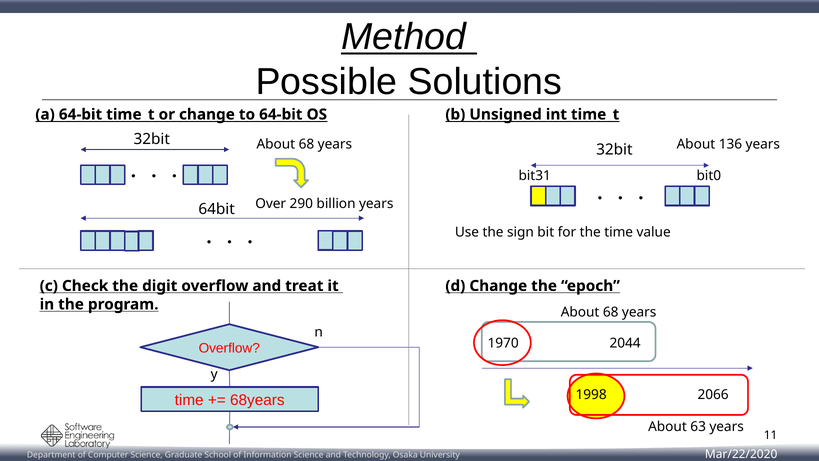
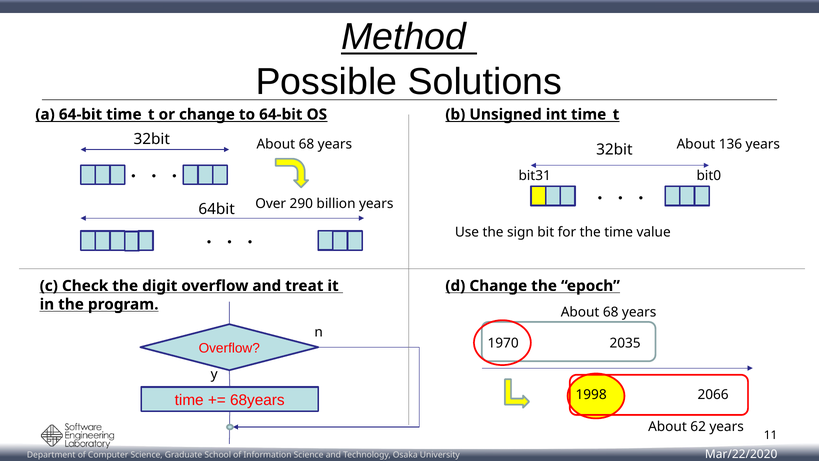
2044: 2044 -> 2035 (625, 343)
63: 63 -> 62 (698, 427)
